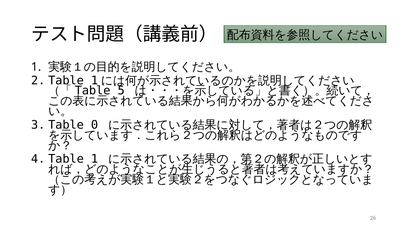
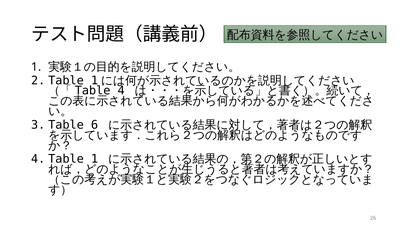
5: 5 -> 4 (121, 91)
0: 0 -> 6 (95, 125)
